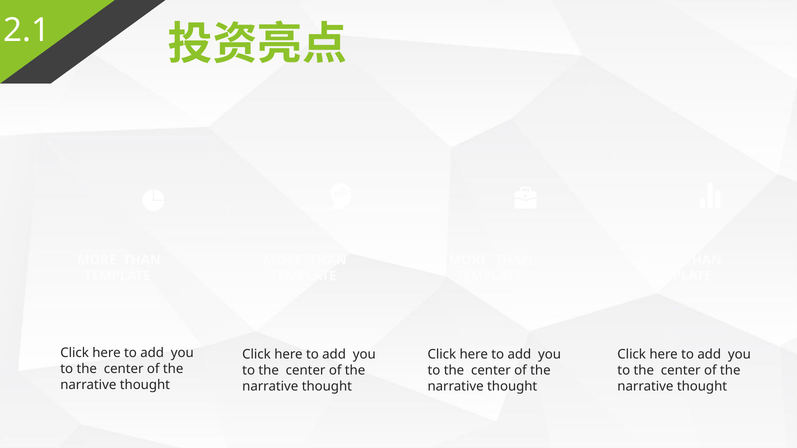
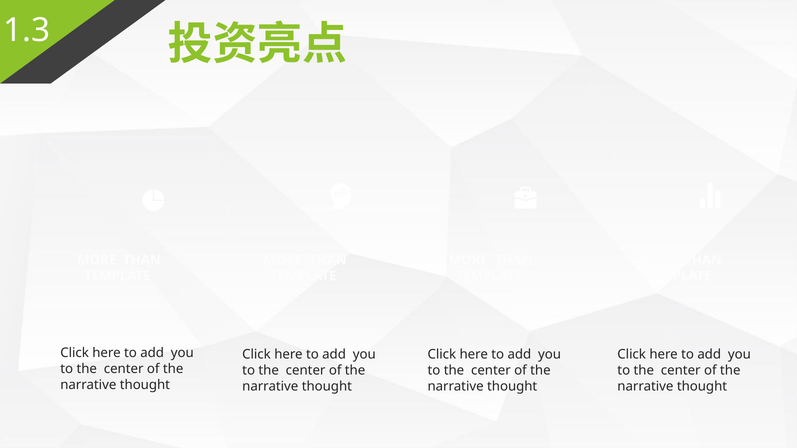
2.1: 2.1 -> 1.3 (27, 30)
